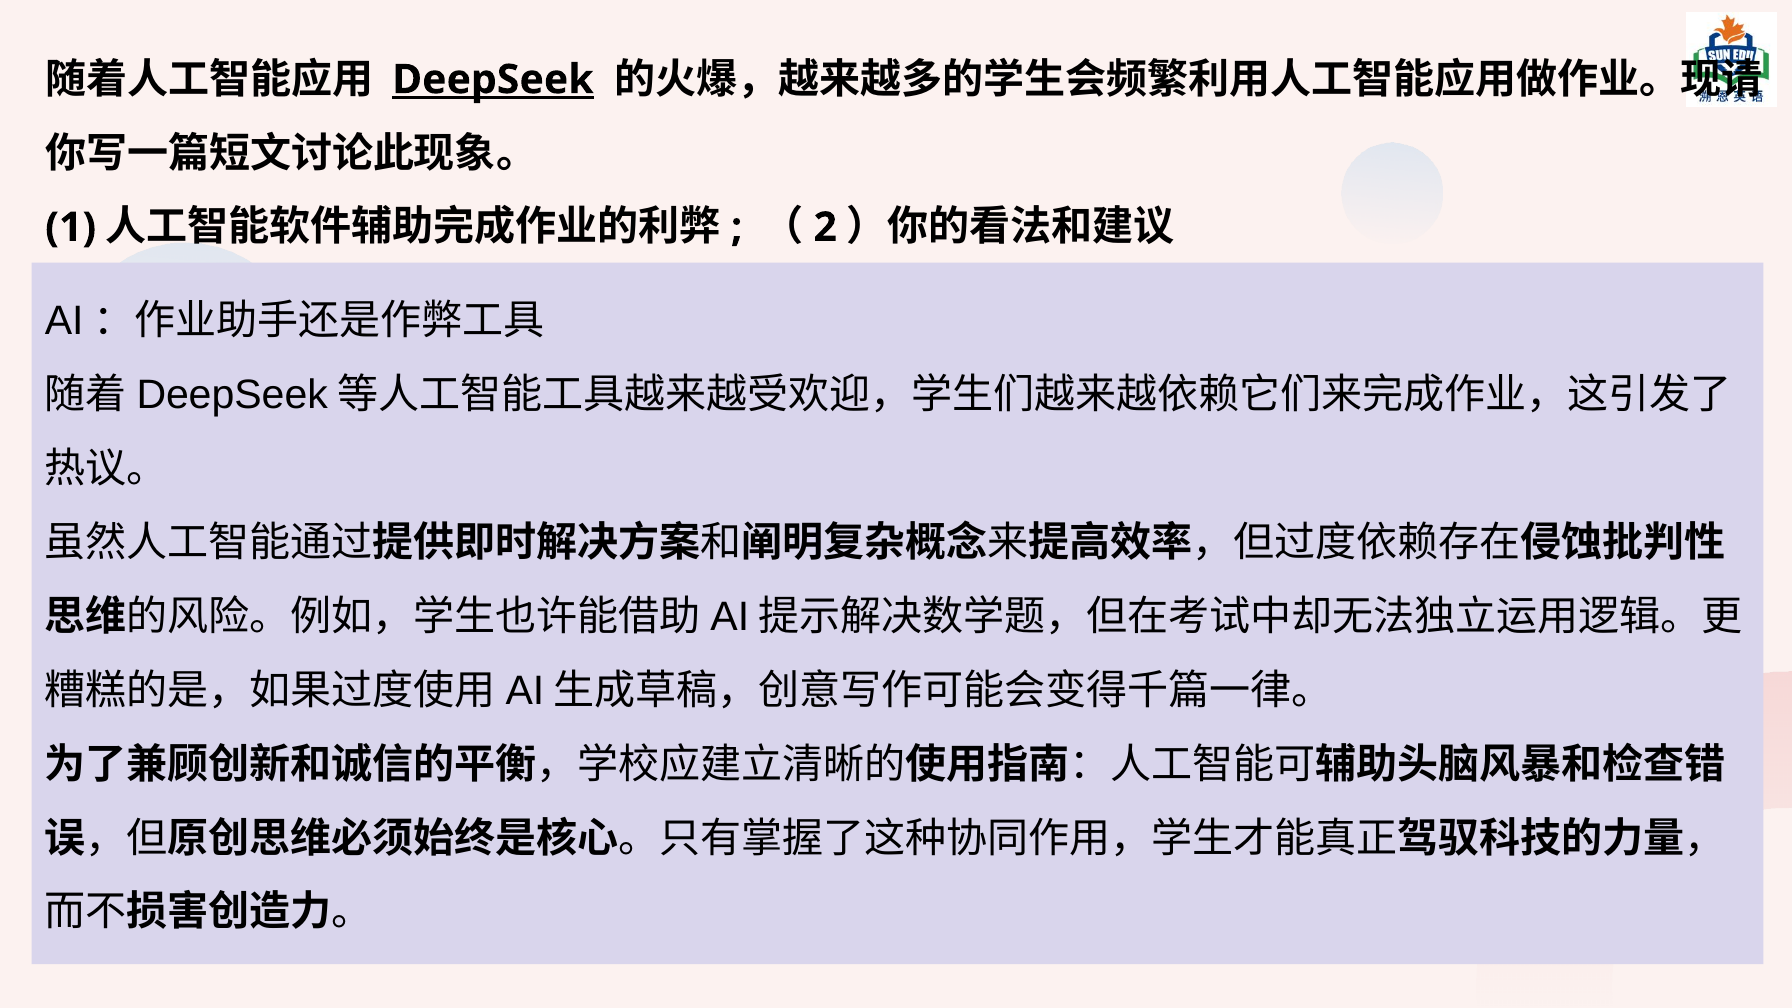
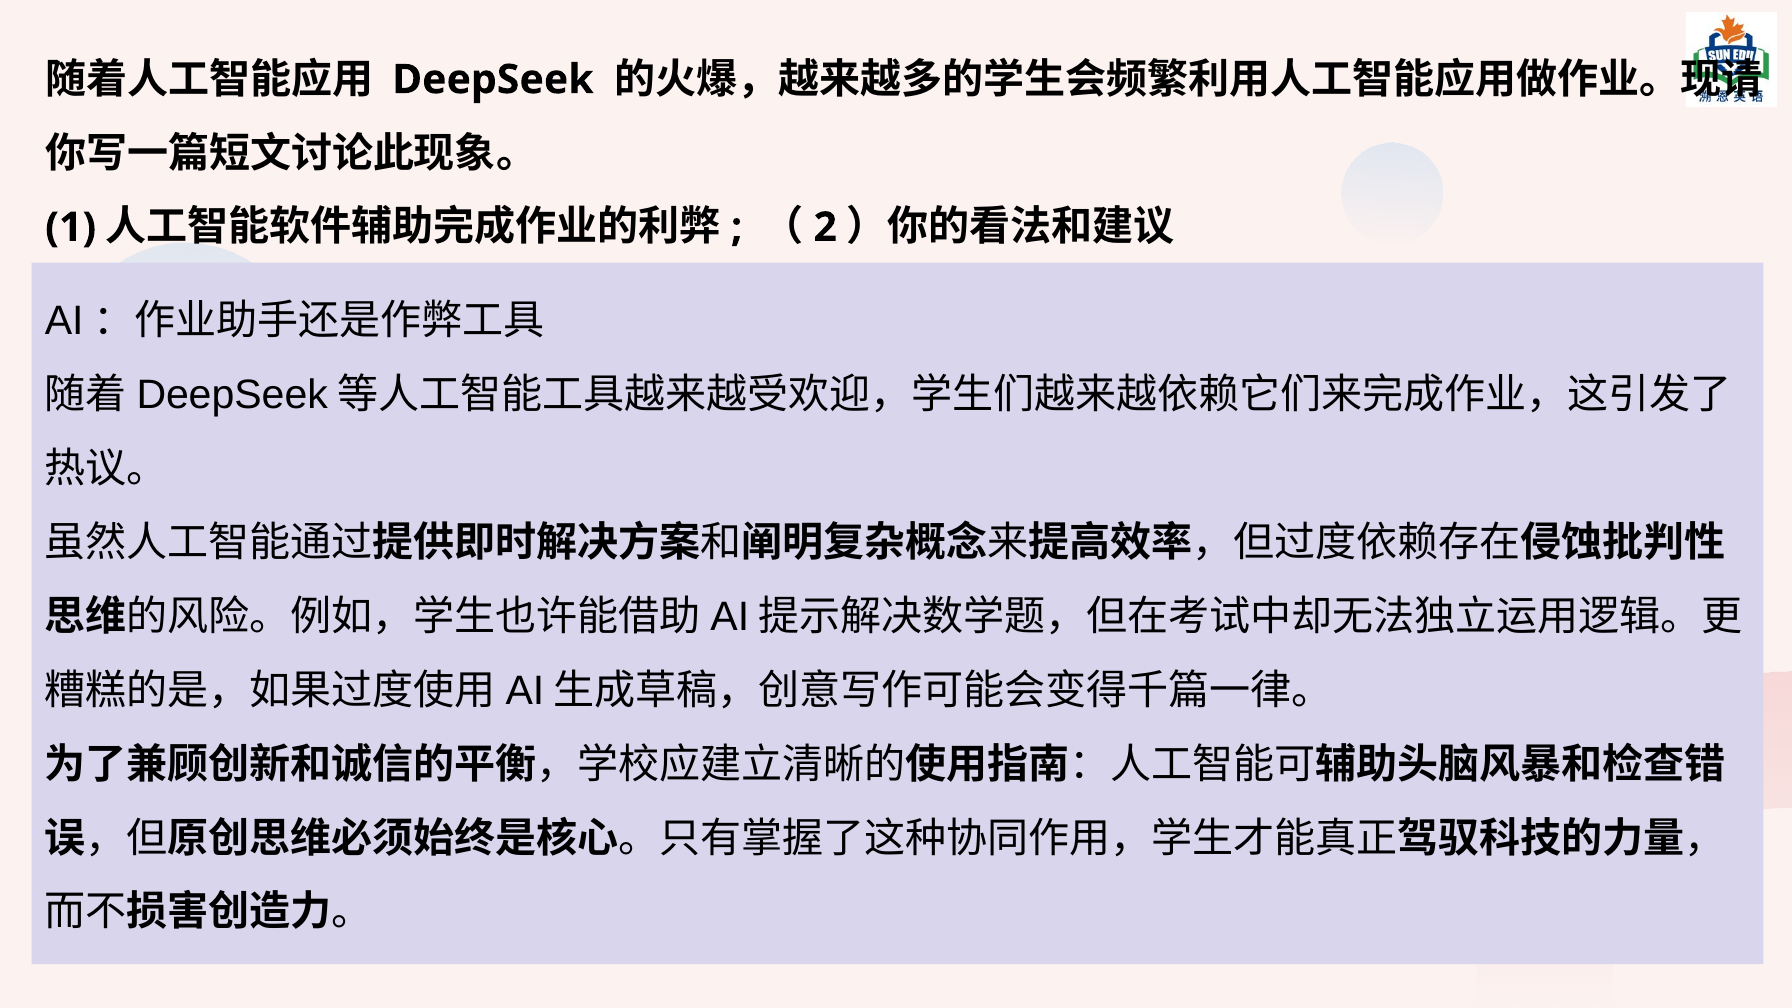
DeepSeek underline: present -> none (493, 80)
